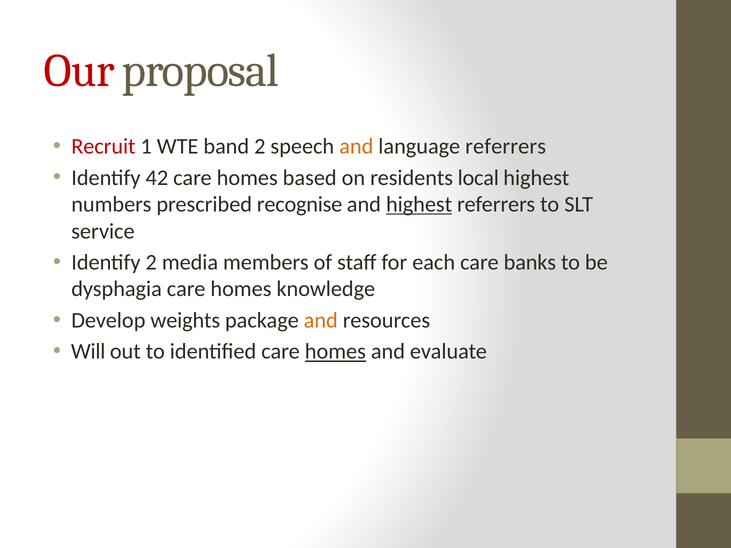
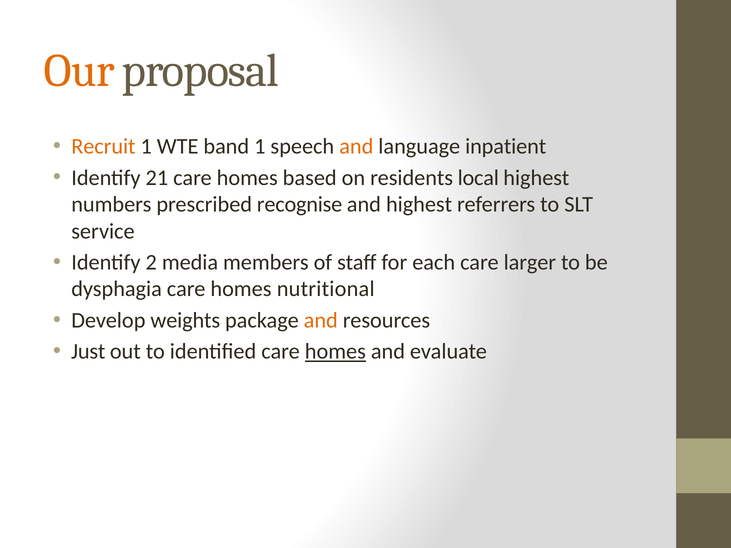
Our colour: red -> orange (79, 71)
Recruit colour: red -> orange (103, 147)
band 2: 2 -> 1 (260, 147)
language referrers: referrers -> inpatient (506, 147)
42: 42 -> 21 (157, 178)
highest underline: present -> none (419, 205)
banks: banks -> larger (530, 262)
knowledge: knowledge -> nutritional (326, 289)
Will: Will -> Just (88, 352)
